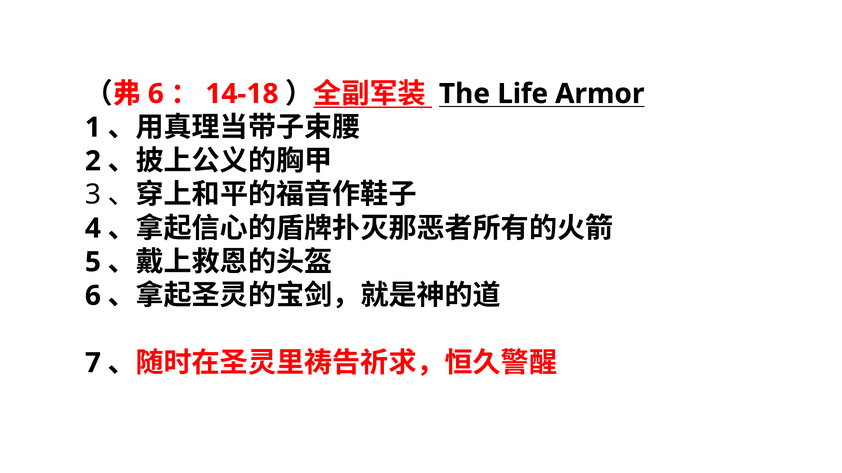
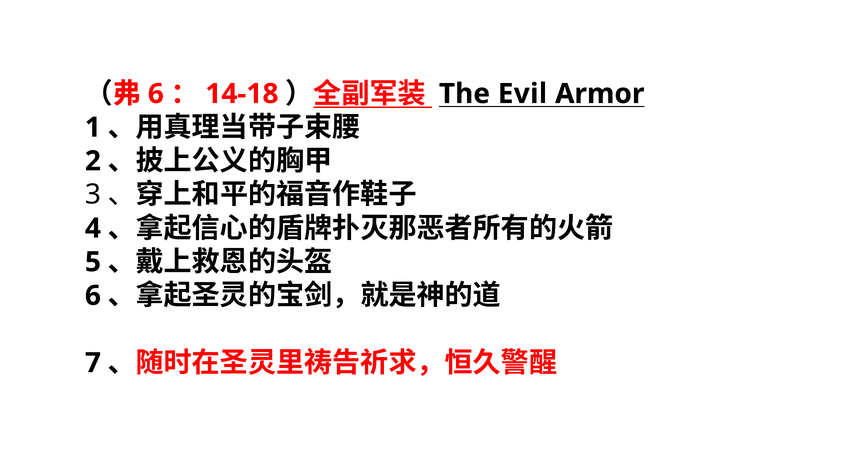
Life: Life -> Evil (522, 94)
